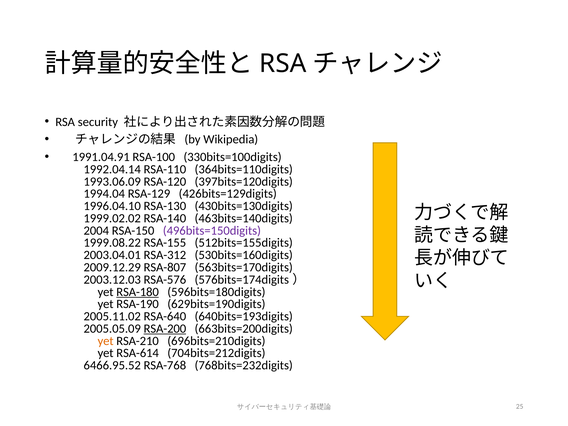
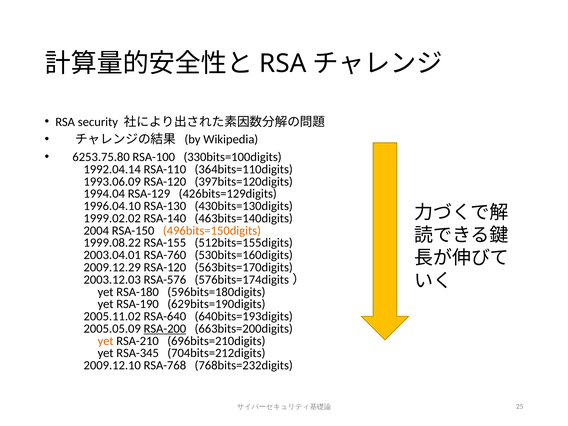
1991.04.91: 1991.04.91 -> 6253.75.80 (101, 157)
496bits=150digits colour: purple -> orange (212, 231)
RSA-312: RSA-312 -> RSA-760 (165, 255)
2009.12.29 RSA-807: RSA-807 -> RSA-120 (165, 267)
RSA-180 underline: present -> none (138, 292)
RSA-614: RSA-614 -> RSA-345 (138, 353)
6466.95.52: 6466.95.52 -> 2009.12.10 (112, 365)
